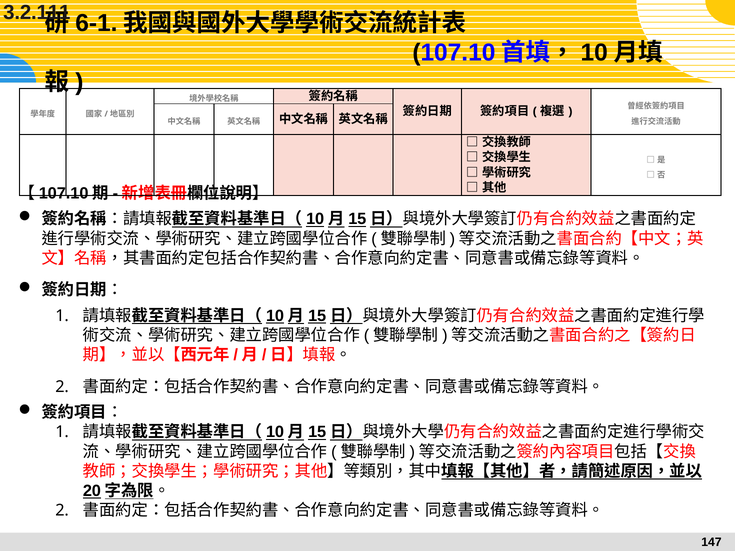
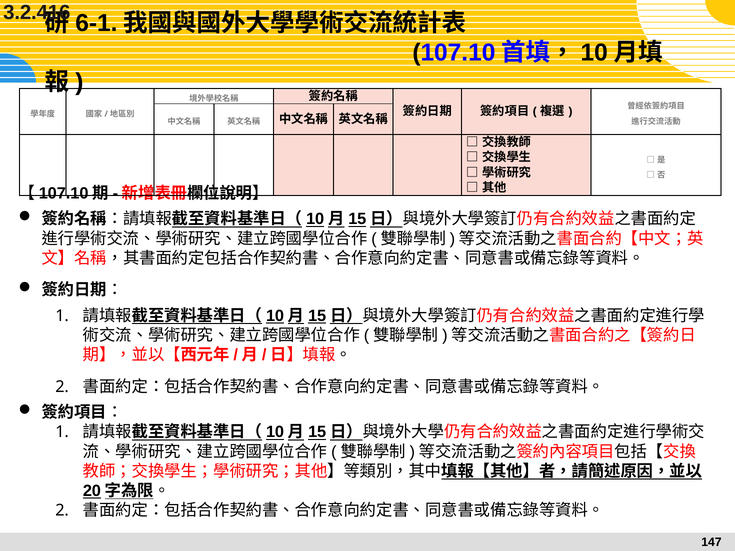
3.2.111: 3.2.111 -> 3.2.416 (37, 12)
